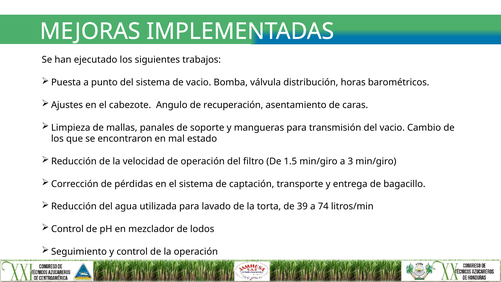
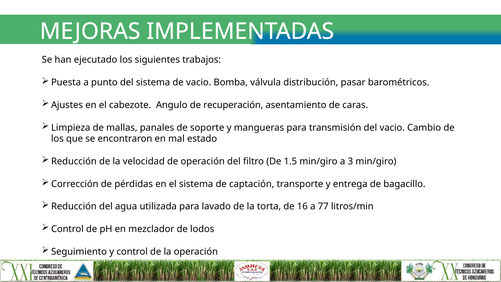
horas: horas -> pasar (353, 82)
39: 39 -> 16 (302, 206)
74: 74 -> 77 (323, 206)
